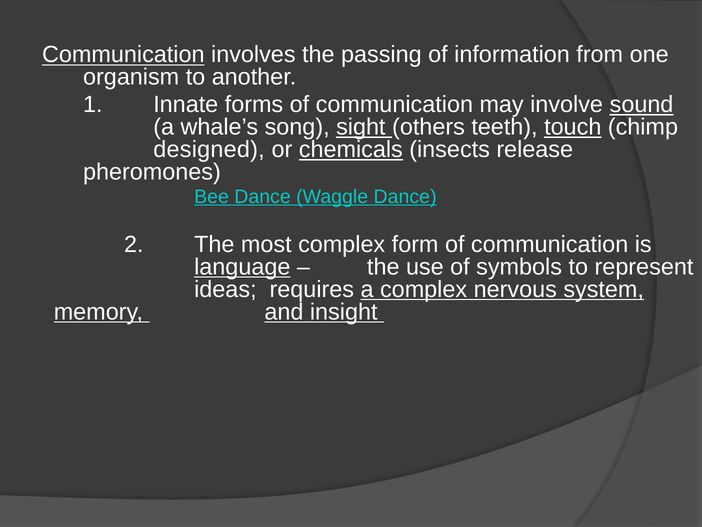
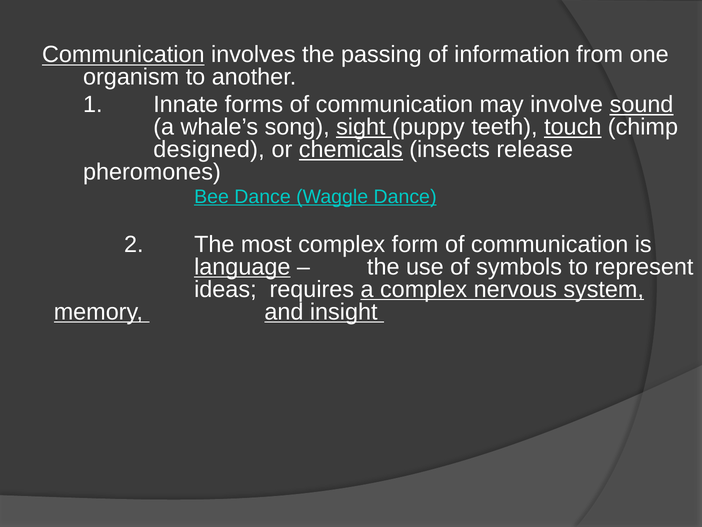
others: others -> puppy (428, 127)
